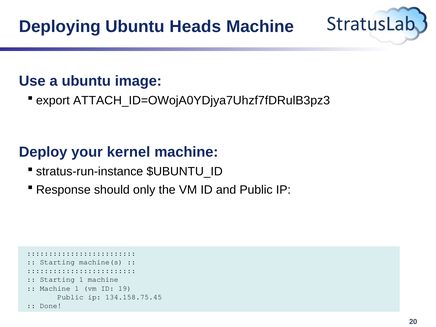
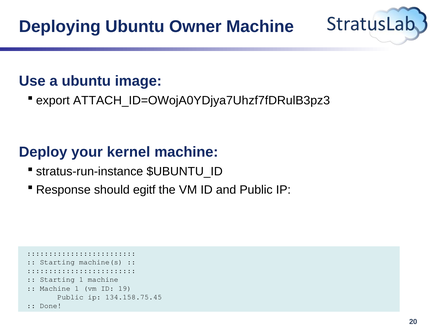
Heads: Heads -> Owner (195, 27)
only: only -> egitf (144, 190)
